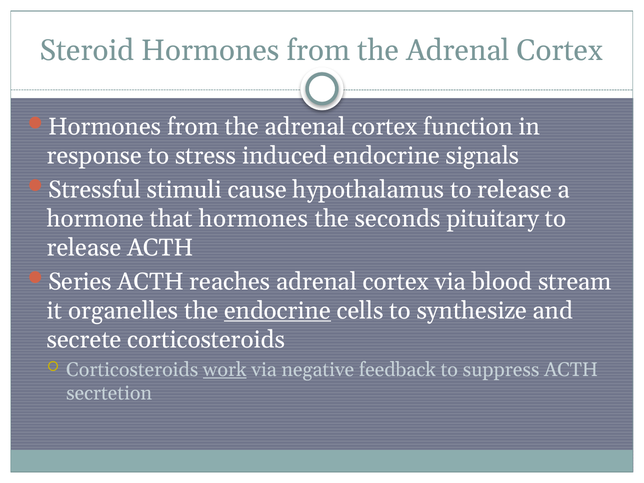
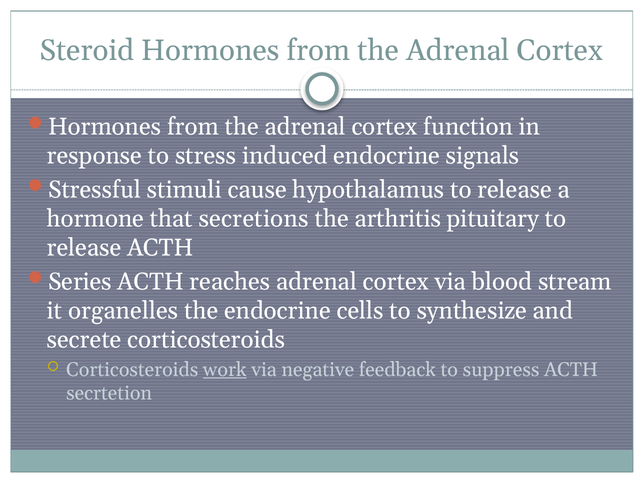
that hormones: hormones -> secretions (254, 219)
seconds: seconds -> arthritis (398, 219)
endocrine underline: present -> none (277, 311)
